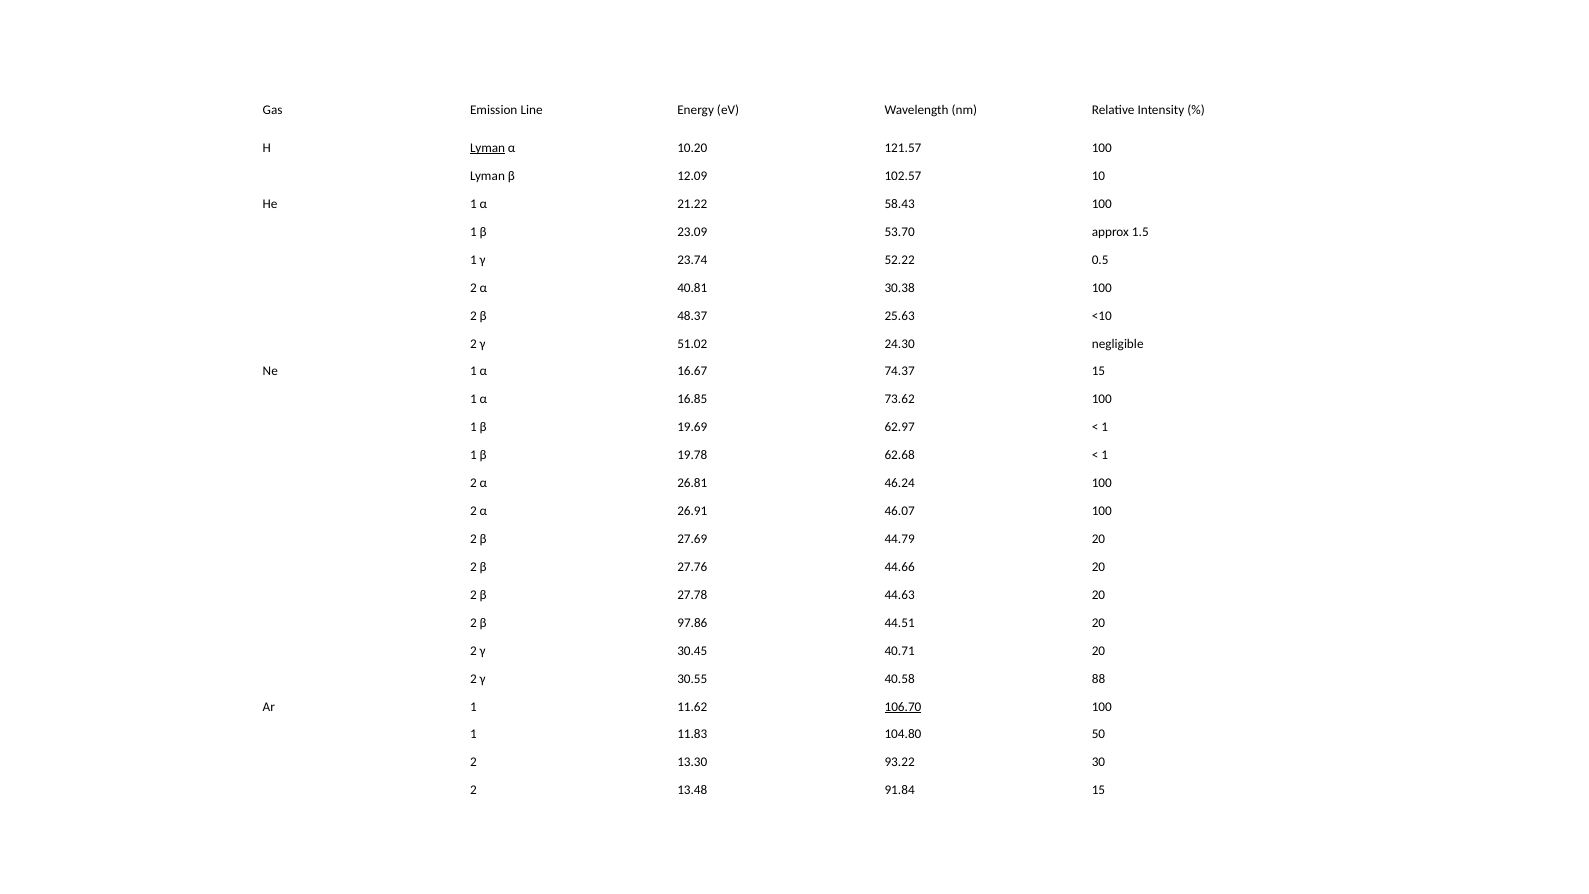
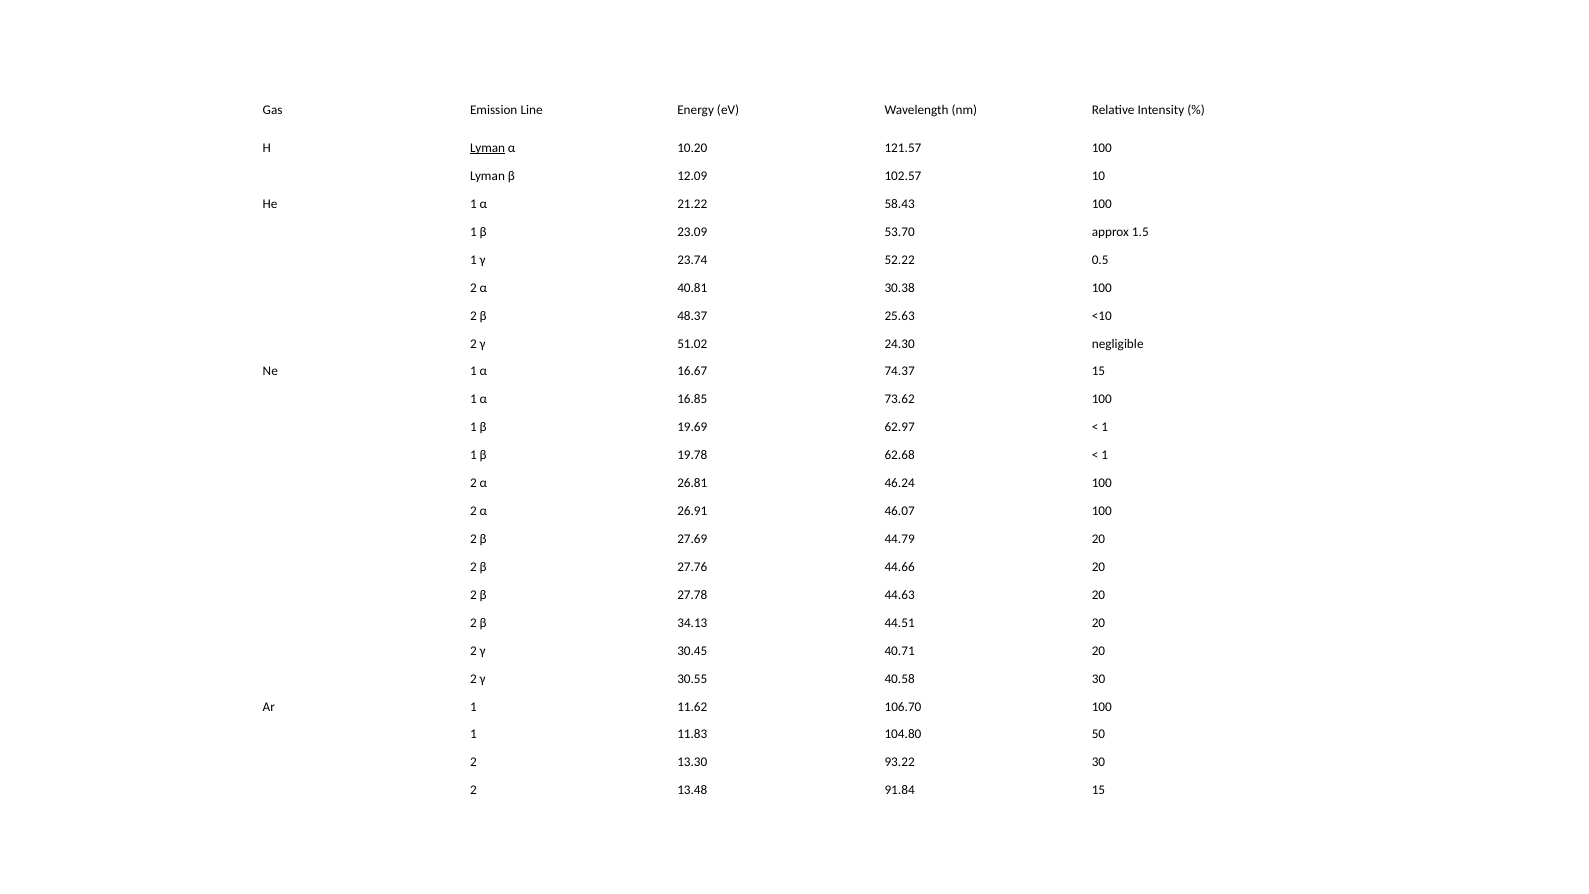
97.86: 97.86 -> 34.13 (692, 623)
40.58 88: 88 -> 30 (1099, 679)
106.70 underline: present -> none (903, 707)
